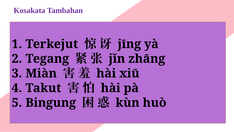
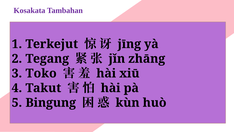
Miàn: Miàn -> Toko (41, 73)
